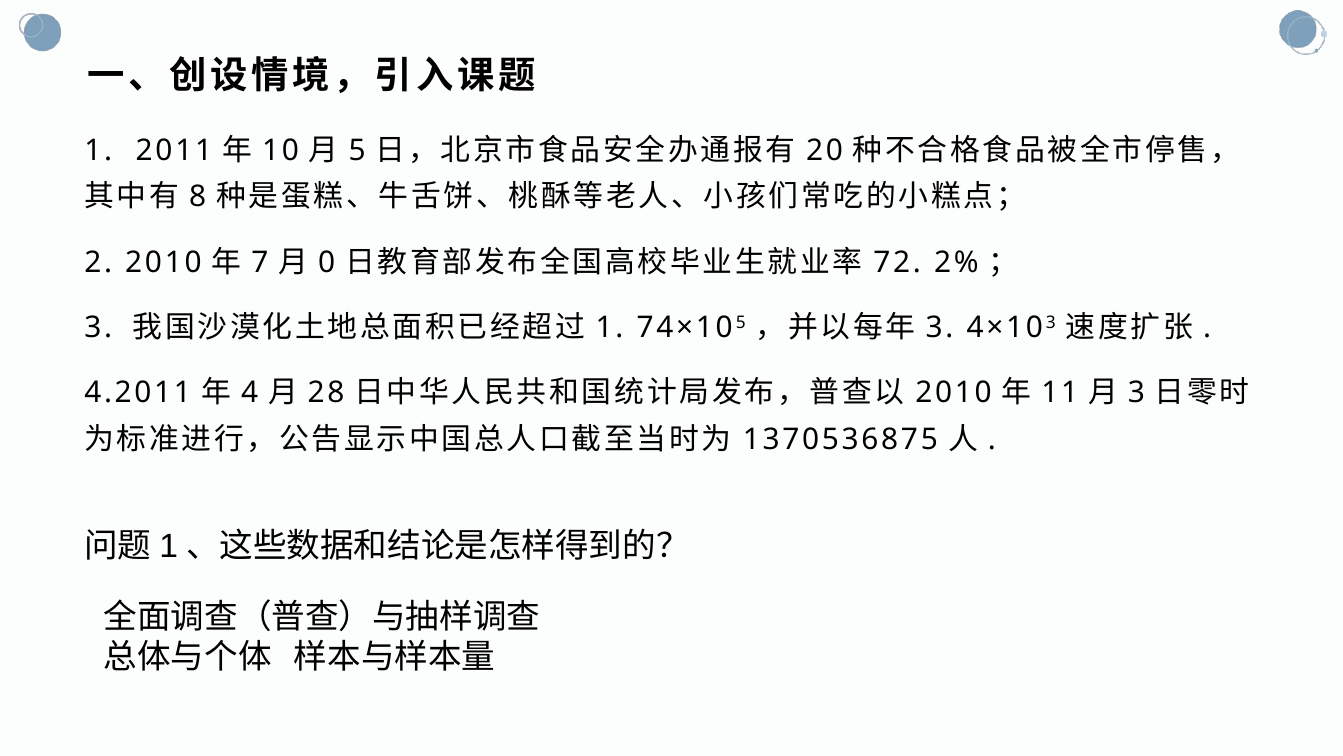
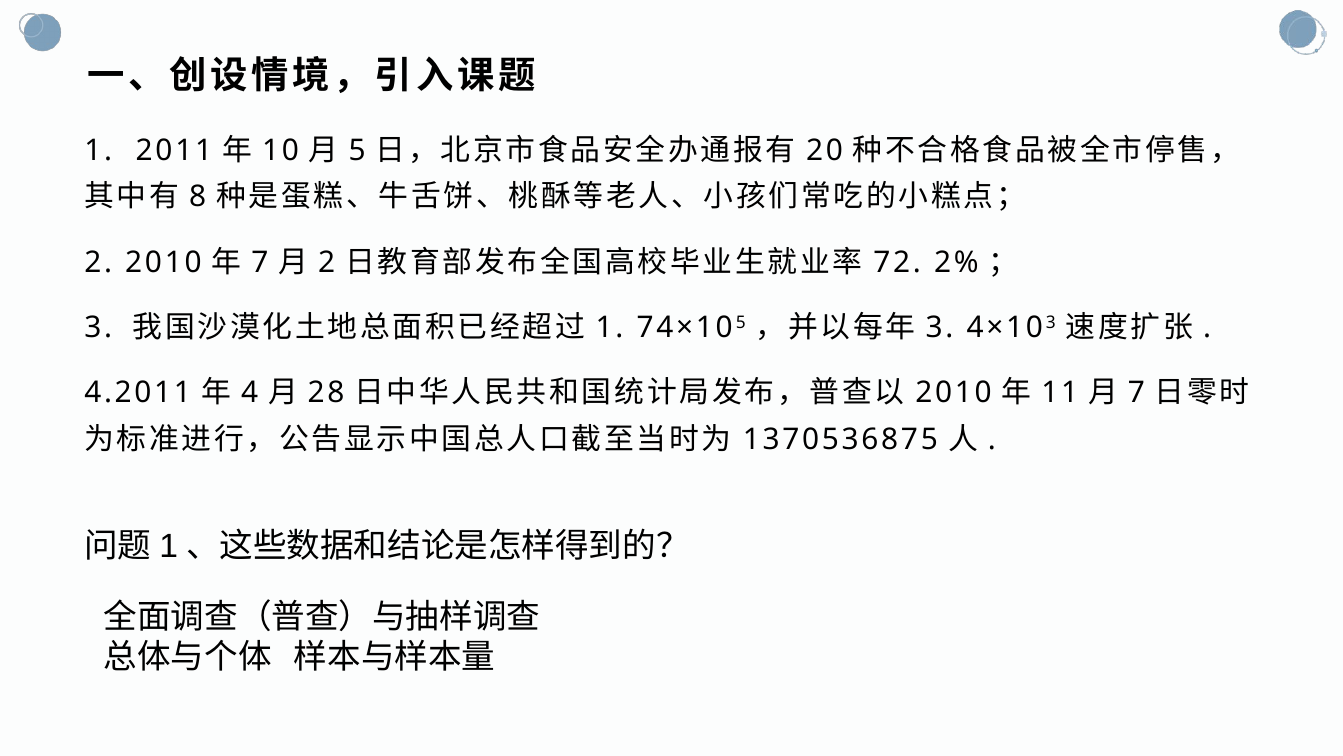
0: 0 -> 2 (327, 262)
3: 3 -> 7 (1136, 393)
